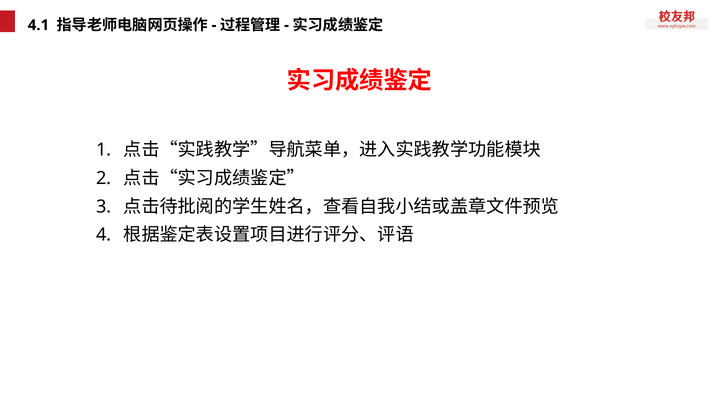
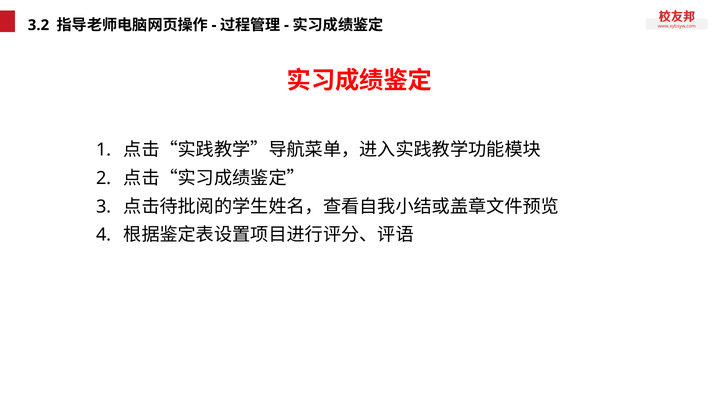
4.1: 4.1 -> 3.2 (38, 25)
